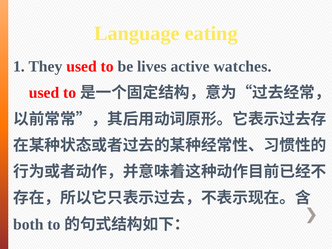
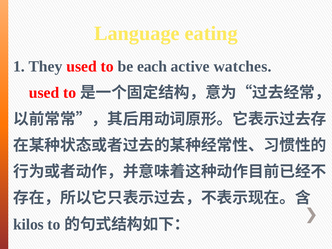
lives: lives -> each (152, 66)
both: both -> kilos (28, 224)
